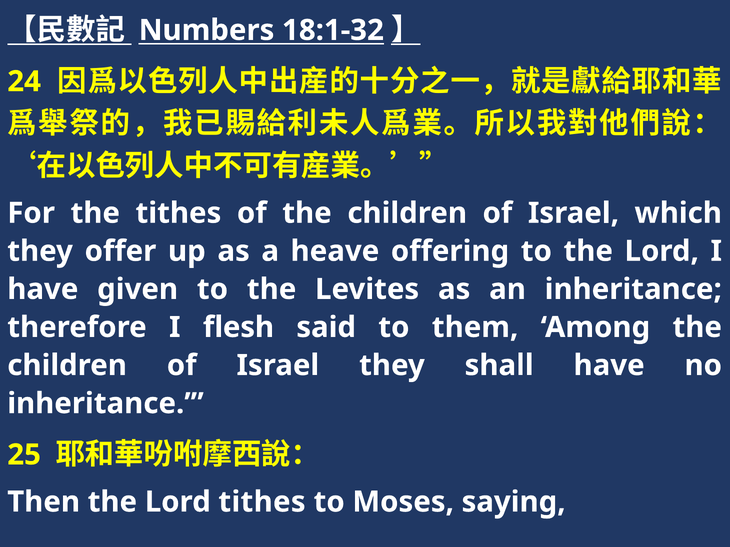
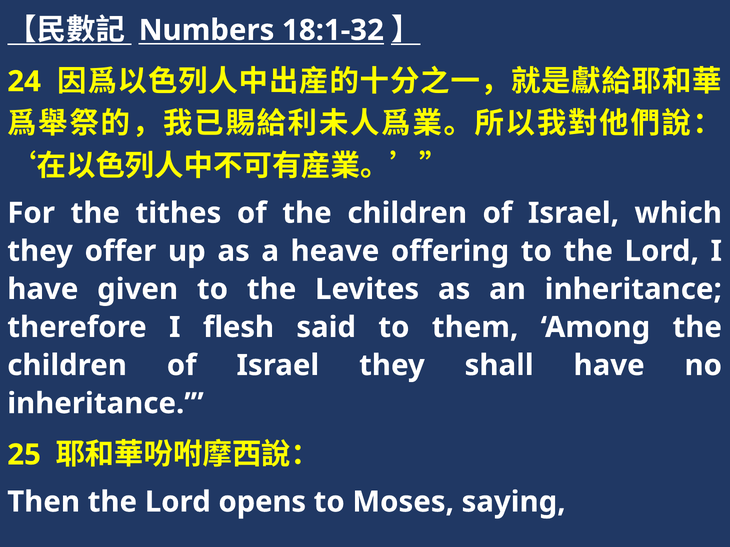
Lord tithes: tithes -> opens (262, 502)
